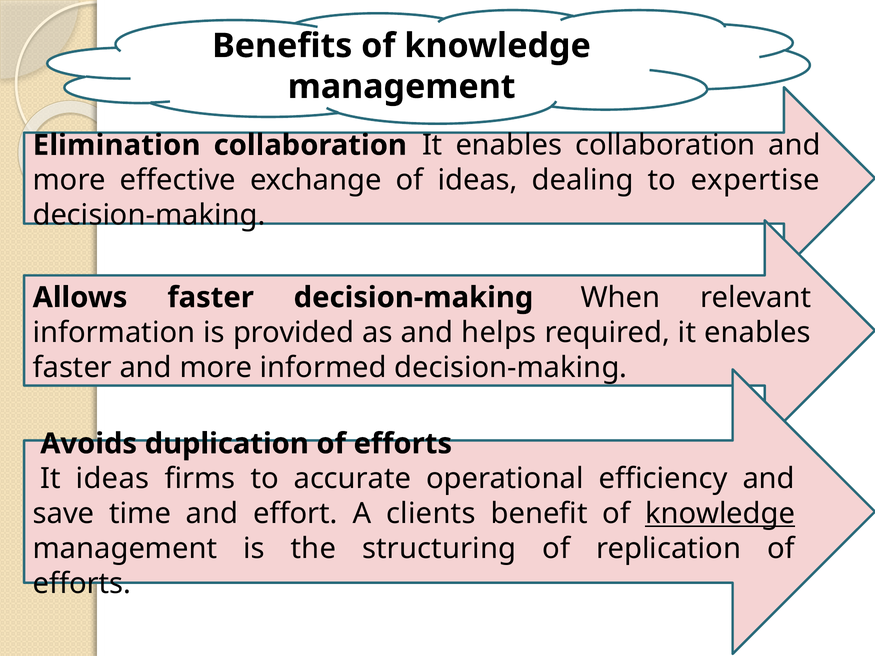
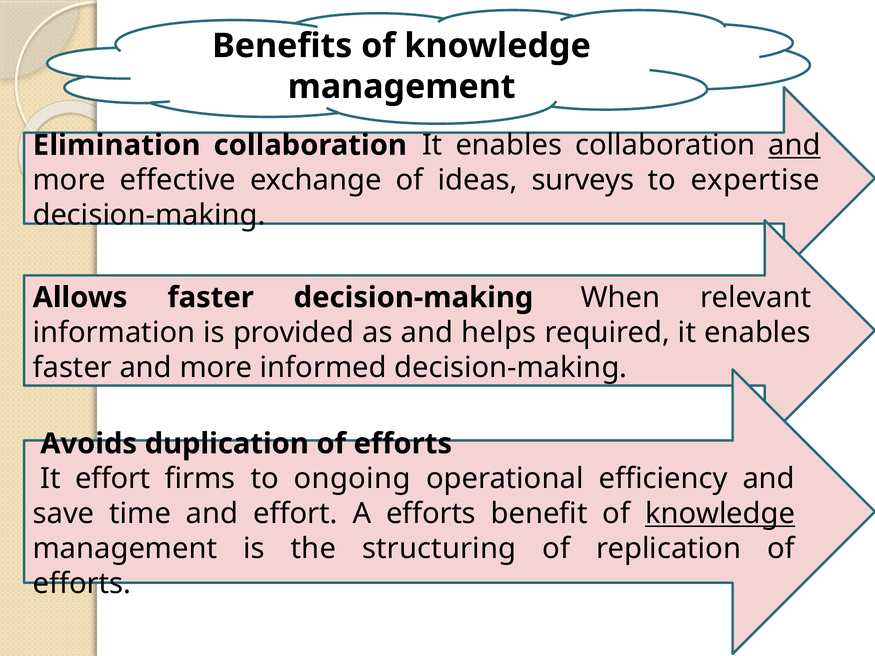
and underline: none -> present (795, 145)
dealing: dealing -> surveys (583, 180)
It ideas: ideas -> effort (113, 479)
accurate: accurate -> ongoing (352, 479)
A clients: clients -> efforts (431, 514)
